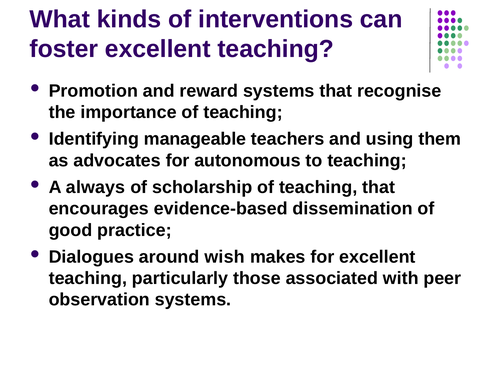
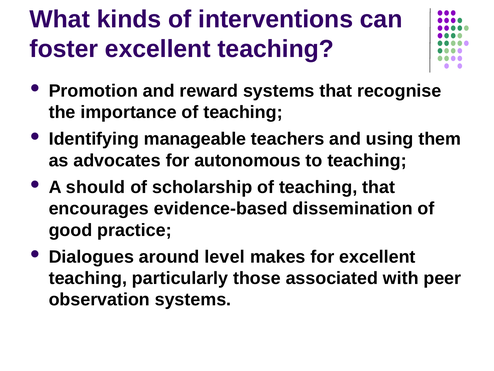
always: always -> should (96, 187)
wish: wish -> level (225, 257)
